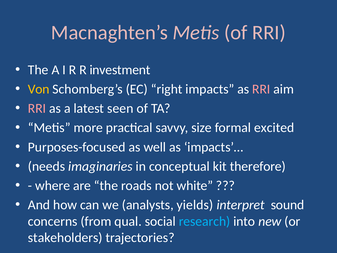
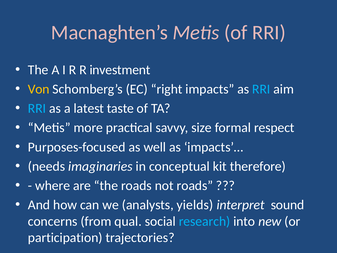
RRI colour: pink -> light blue (261, 89)
RRI colour: pink -> light blue (37, 108)
seen: seen -> taste (120, 108)
excited: excited -> respect (274, 128)
not white: white -> roads (195, 186)
stakeholders: stakeholders -> participation (65, 237)
